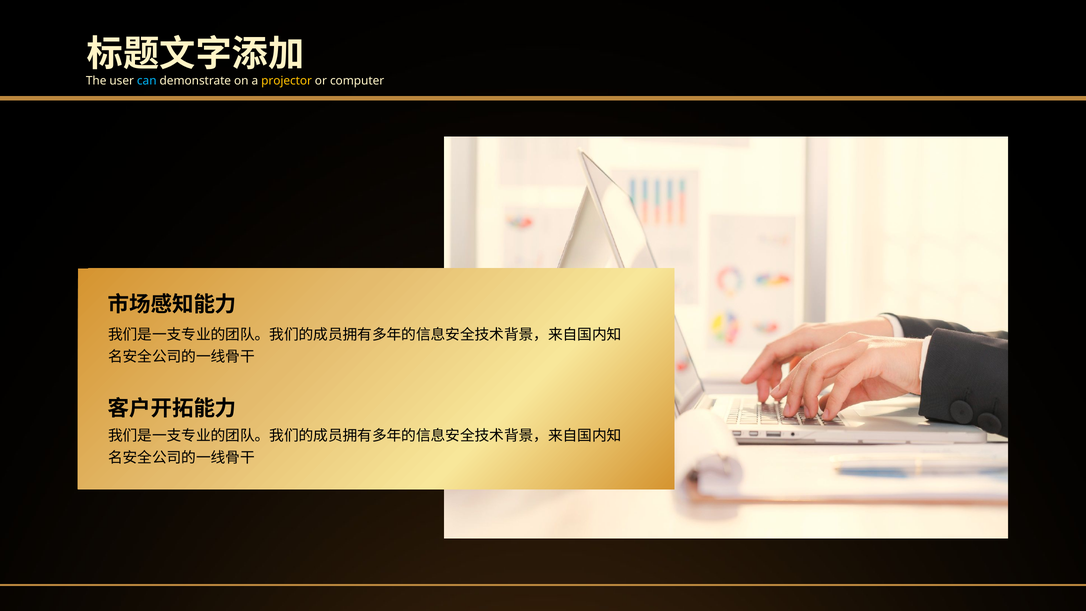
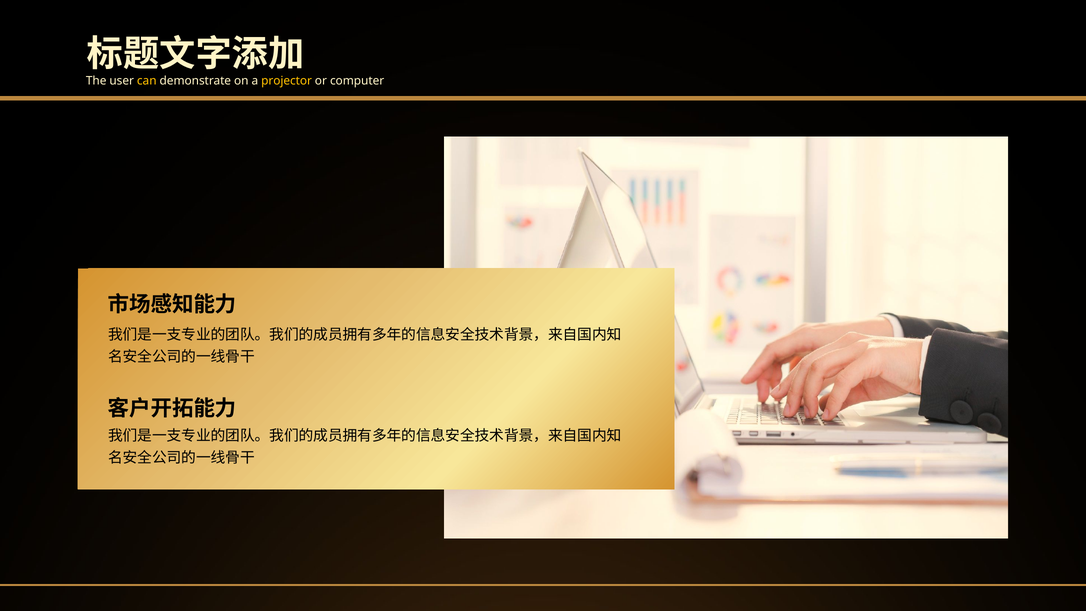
can colour: light blue -> yellow (147, 81)
